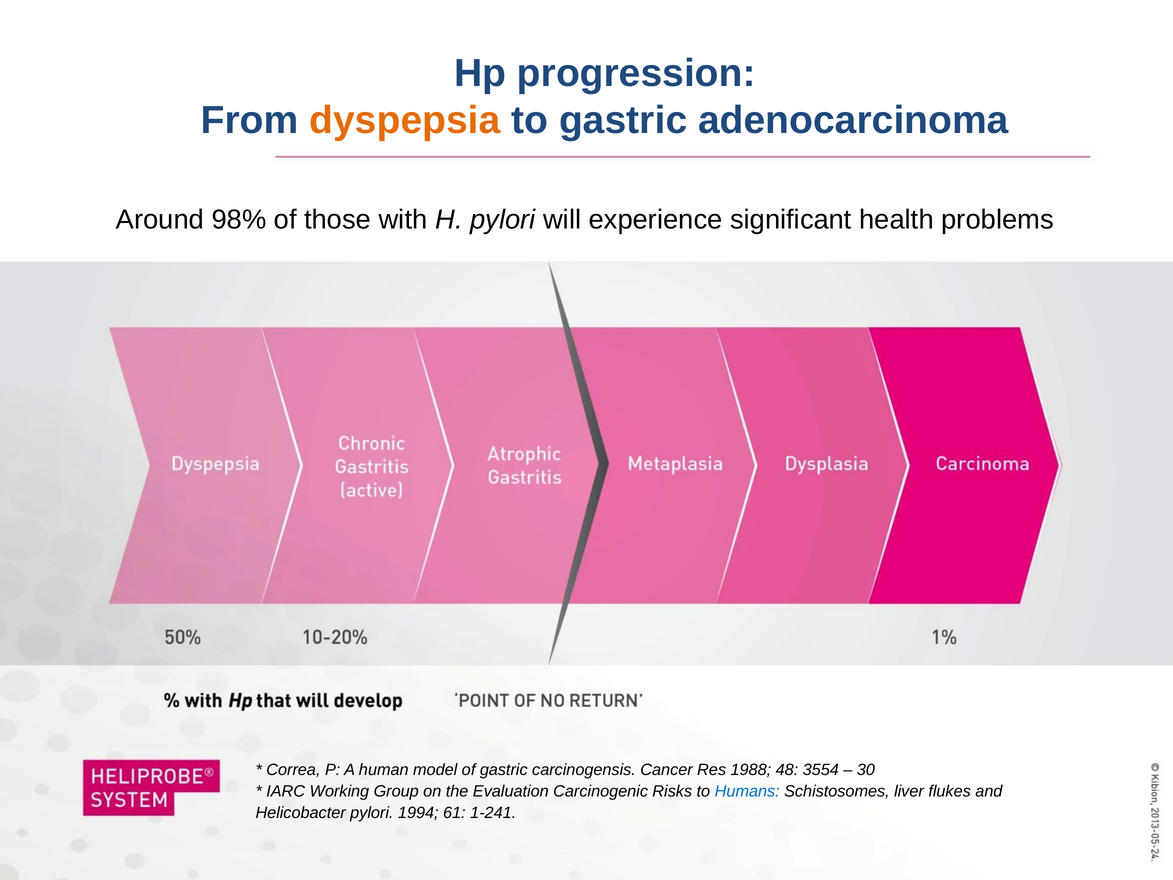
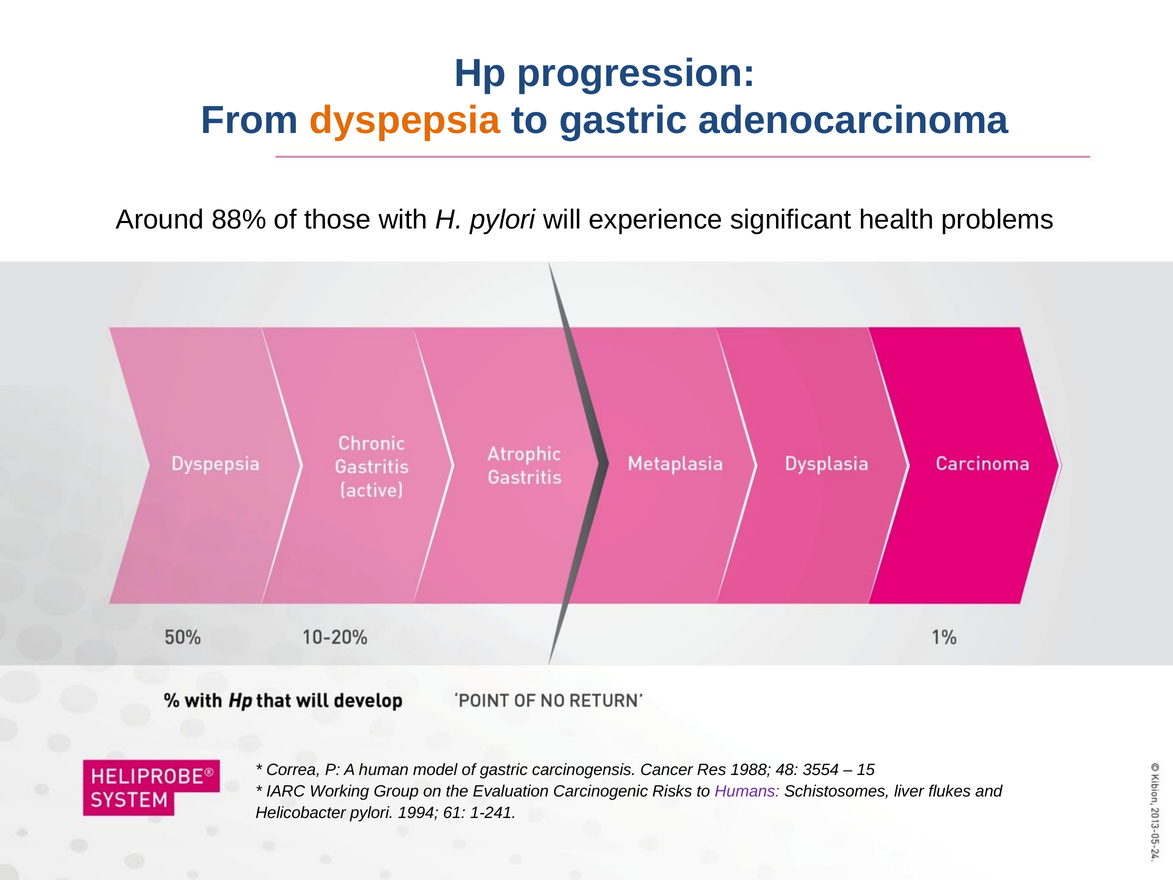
98%: 98% -> 88% (239, 220)
30: 30 -> 15 (866, 770)
Humans colour: blue -> purple (747, 791)
